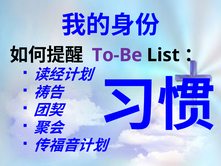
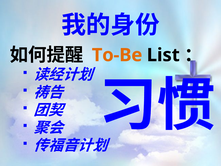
To-Be colour: purple -> orange (117, 55)
